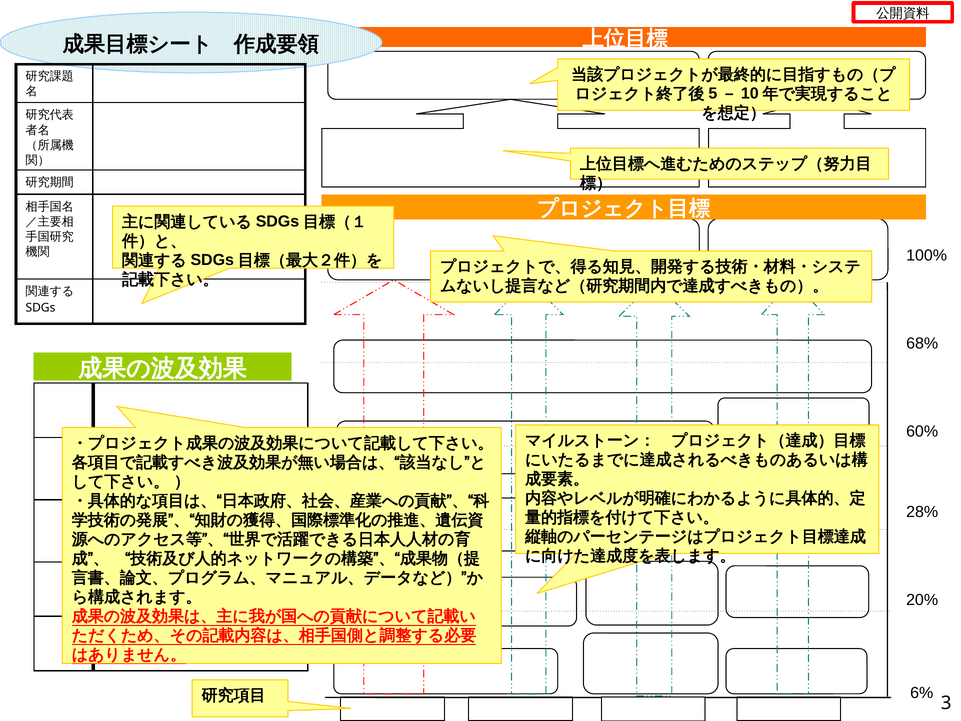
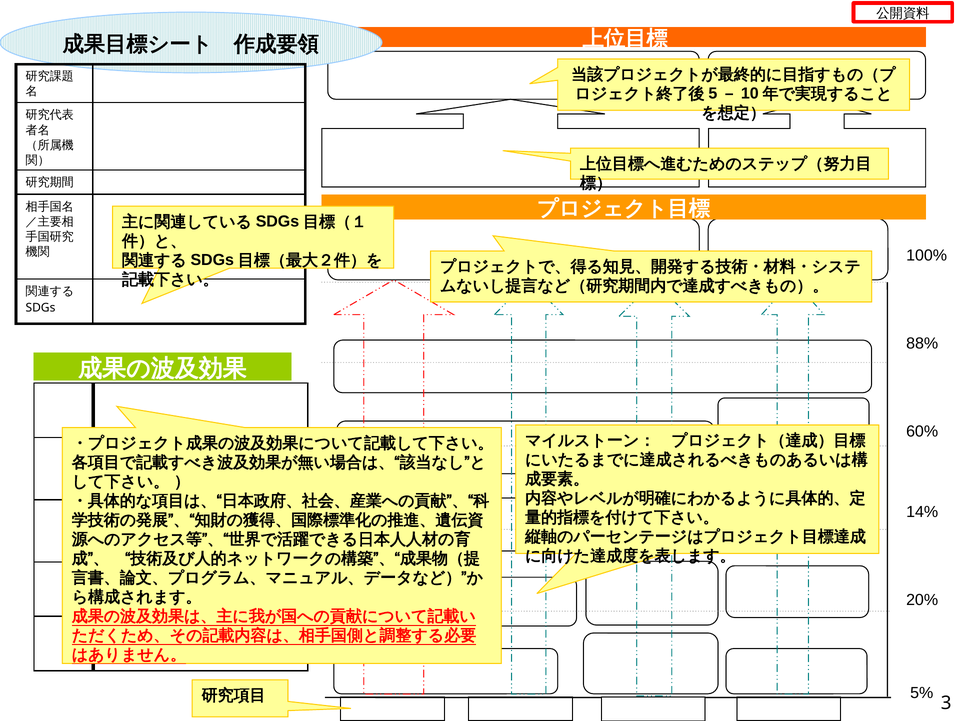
68%: 68% -> 88% (922, 343)
28%: 28% -> 14% (922, 512)
6%: 6% -> 5% (922, 693)
